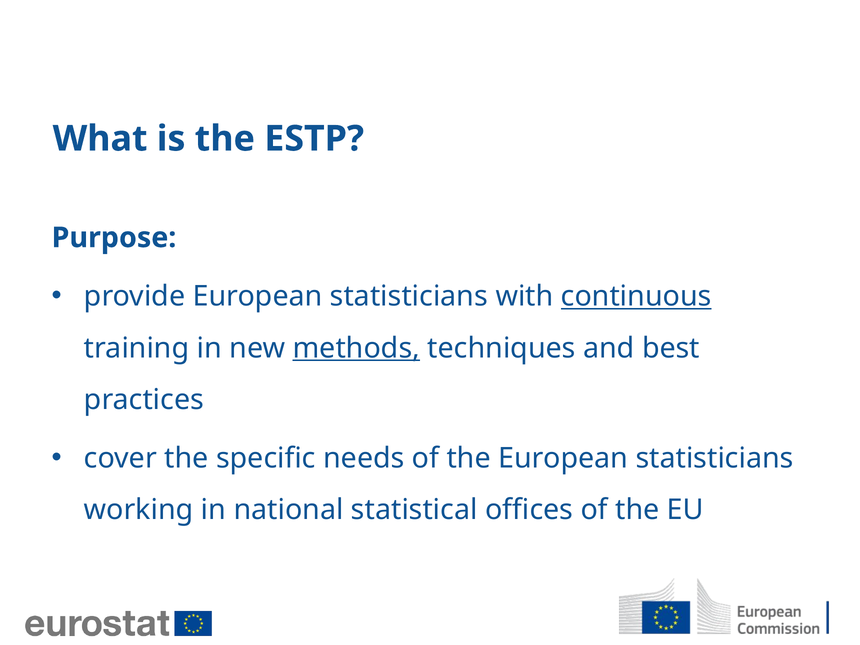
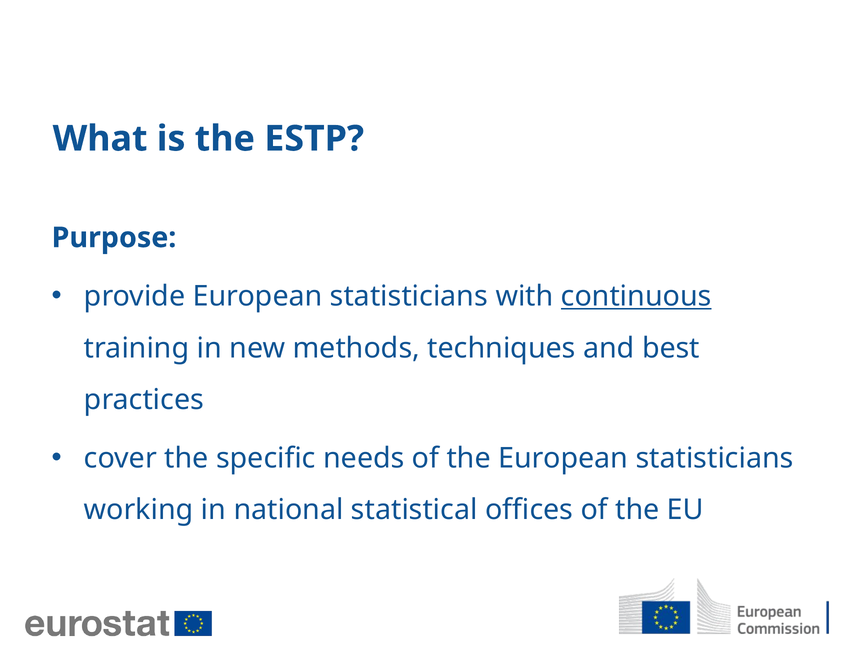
methods underline: present -> none (356, 348)
